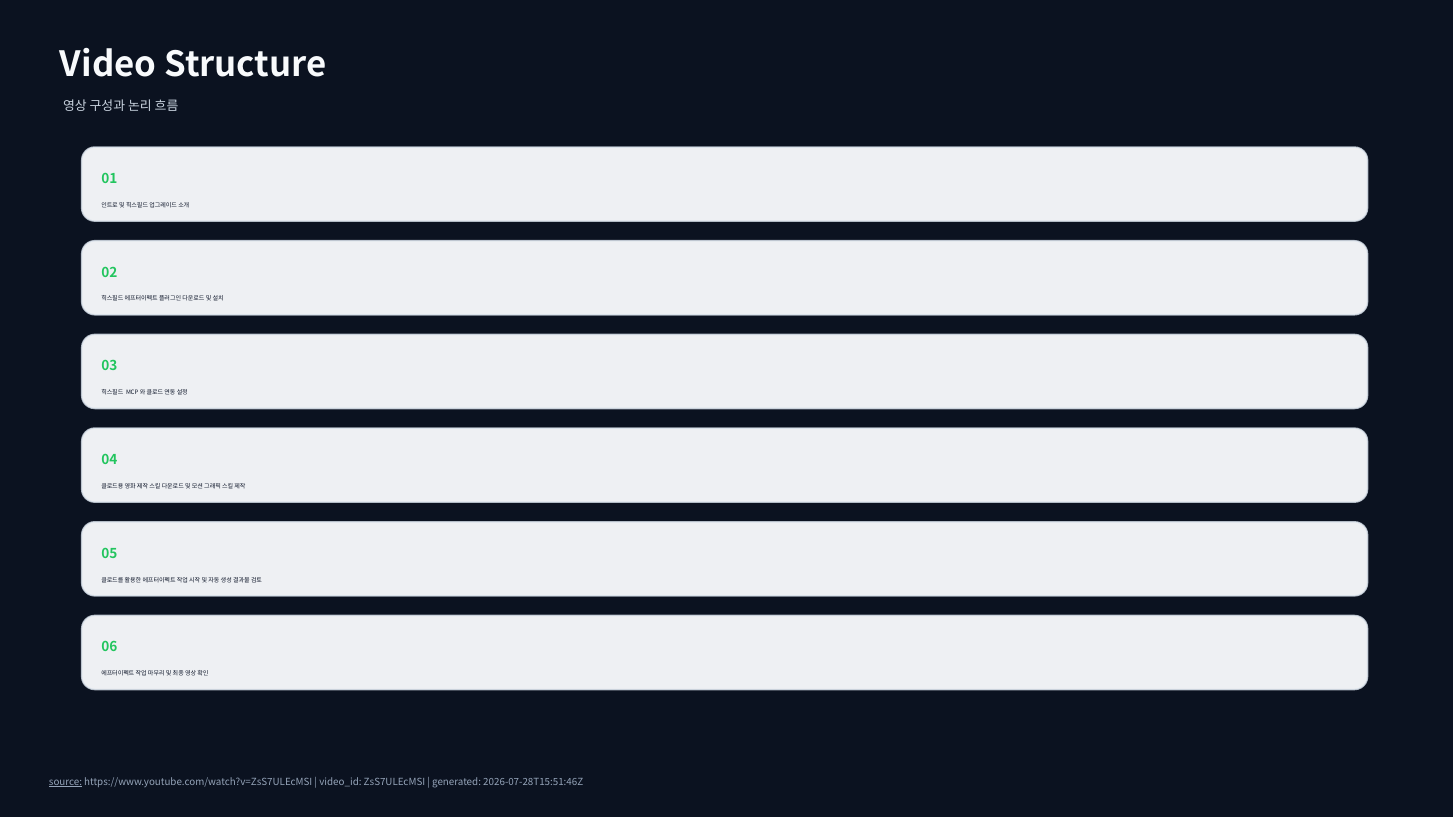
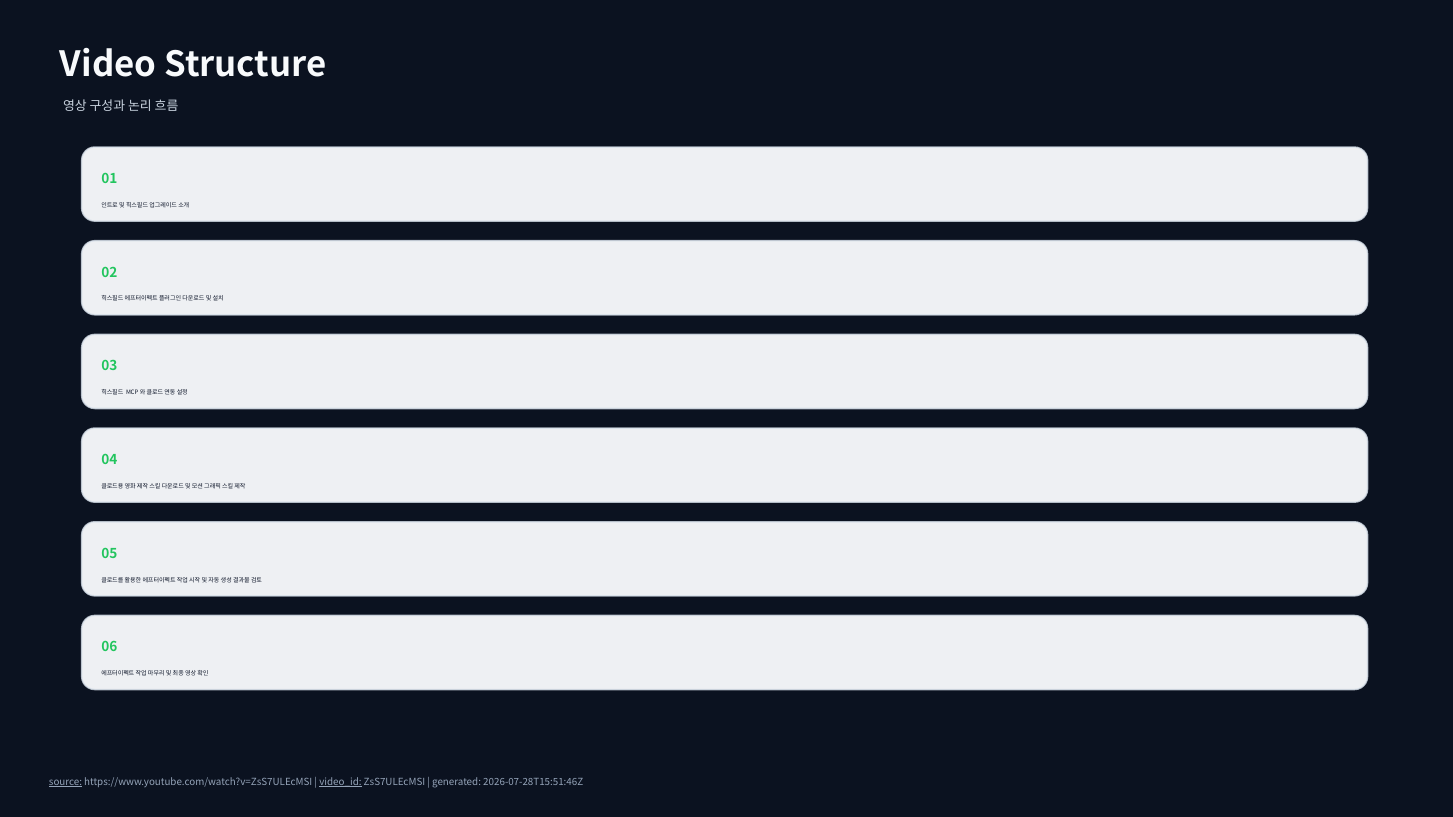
video_id underline: none -> present (340, 783)
